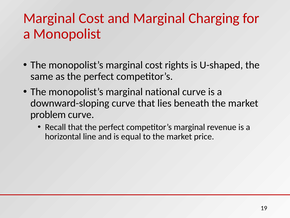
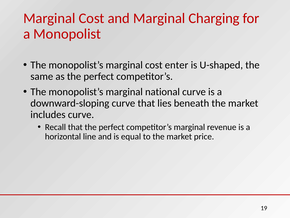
rights: rights -> enter (177, 65)
problem: problem -> includes (48, 114)
